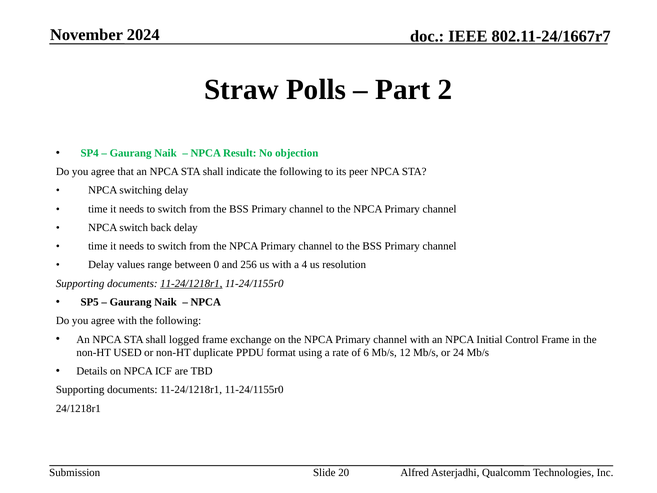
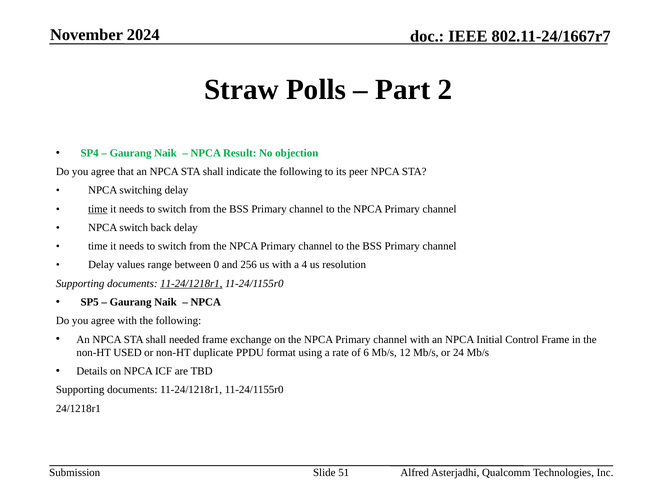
time underline: none -> present (98, 209)
logged: logged -> needed (184, 339)
20: 20 -> 51 (344, 473)
